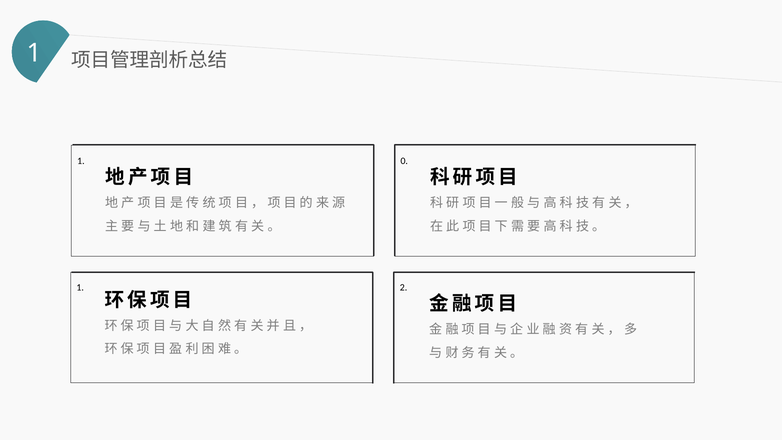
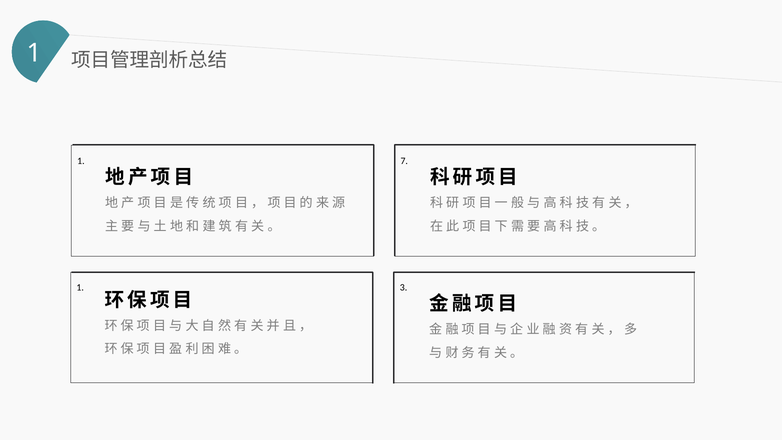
0: 0 -> 7 (404, 161)
2: 2 -> 3 (404, 288)
